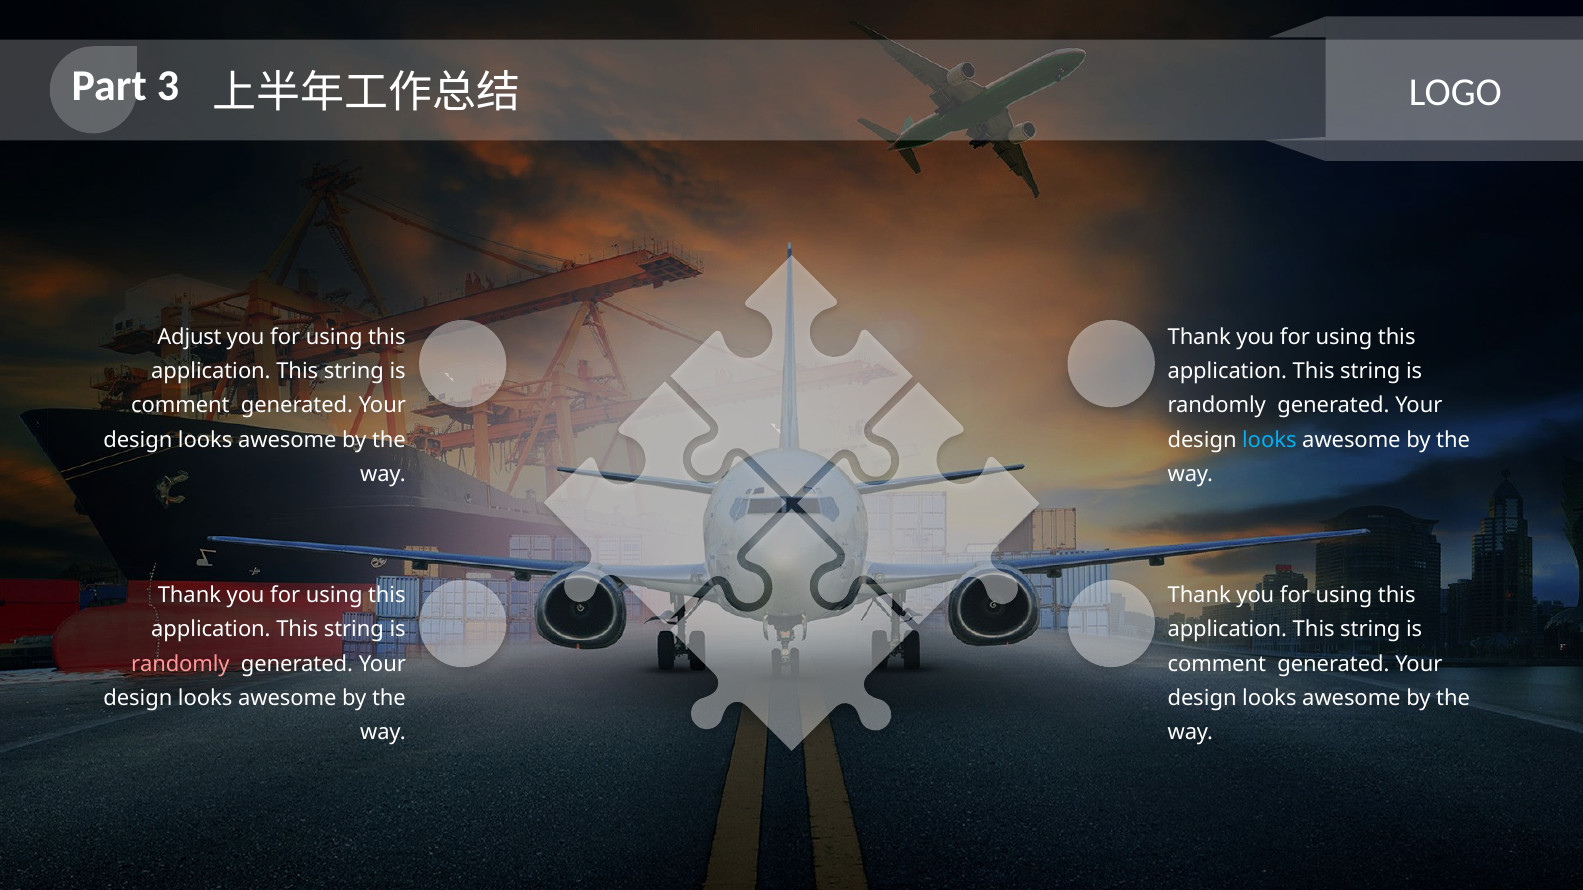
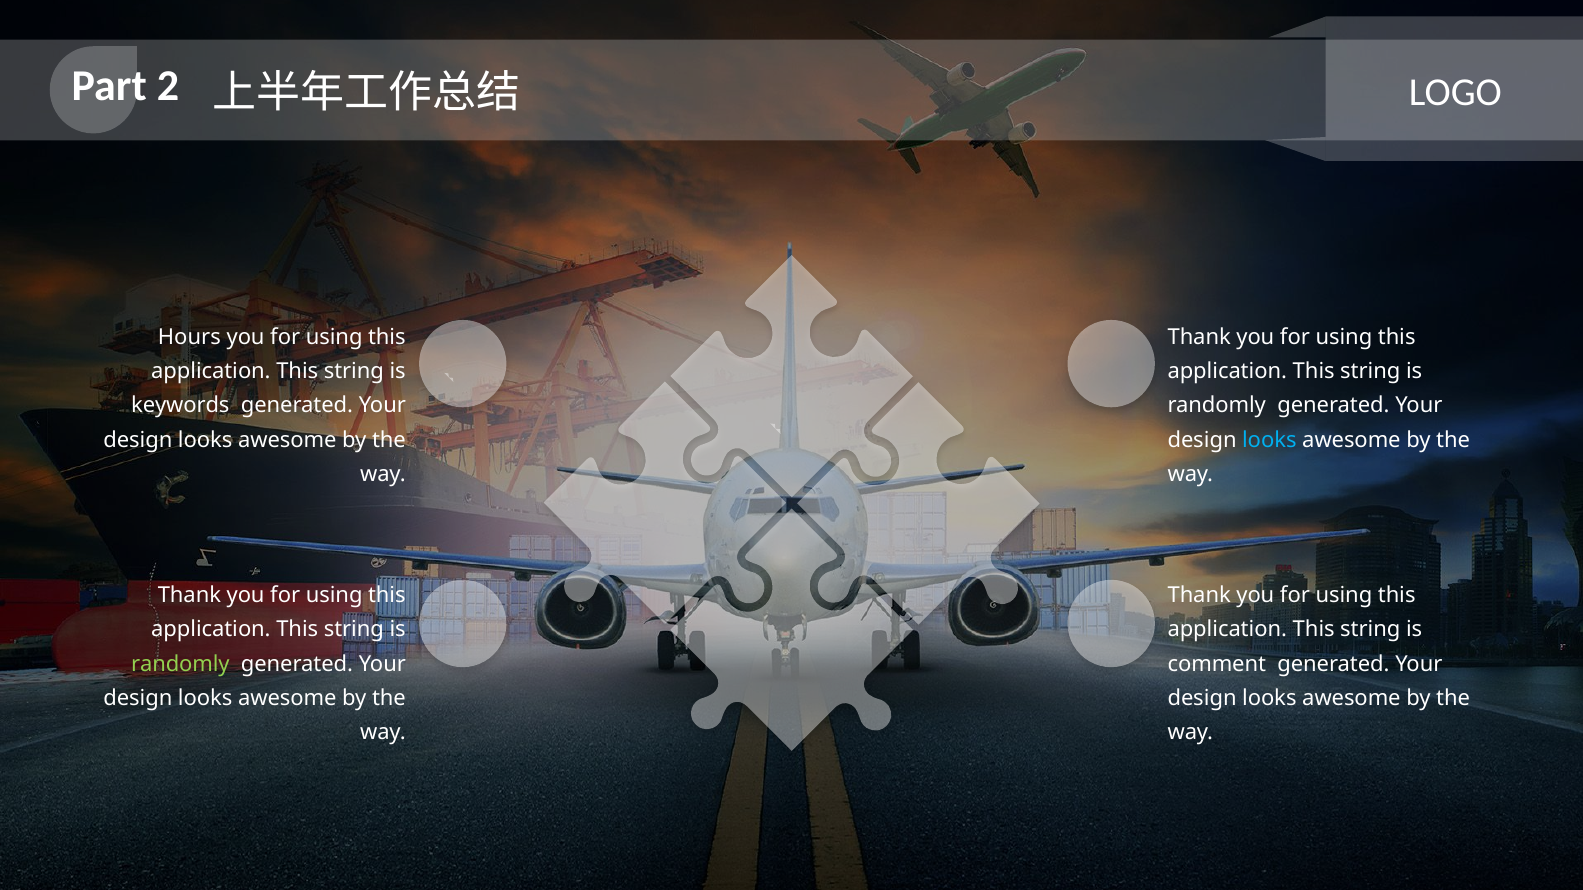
3: 3 -> 2 (168, 86)
Adjust: Adjust -> Hours (189, 337)
comment: comment -> keywords (180, 406)
randomly colour: pink -> light green (180, 664)
